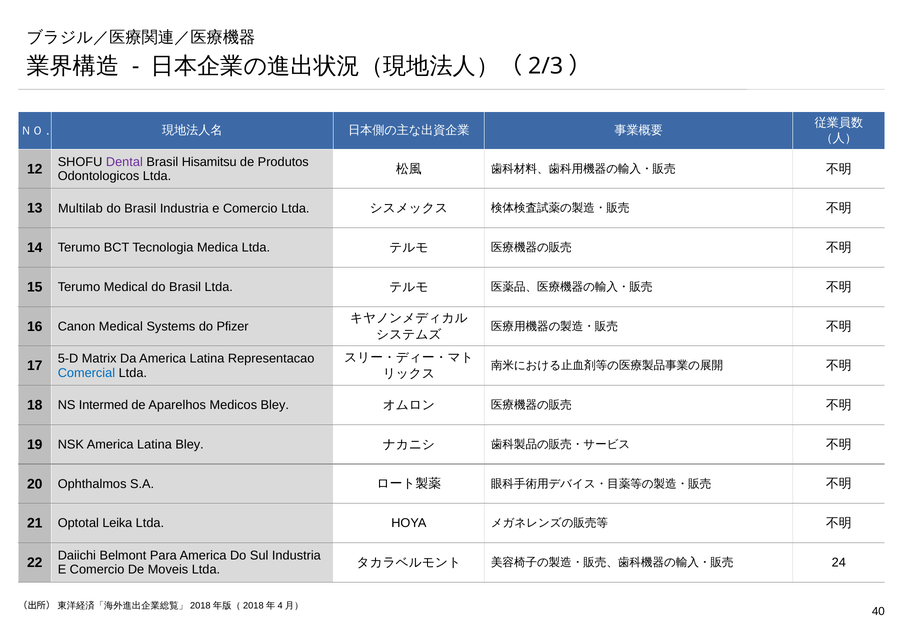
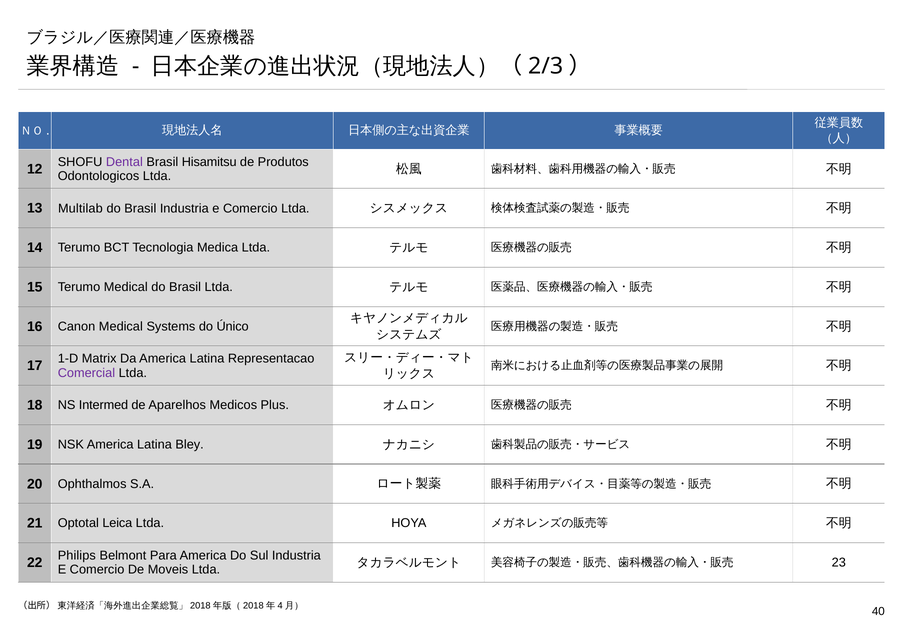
Pfizer: Pfizer -> Único (233, 327)
5-D: 5-D -> 1-D (68, 359)
Comercial colour: blue -> purple (86, 373)
Medicos Bley: Bley -> Plus (275, 405)
Leika: Leika -> Leica (117, 523)
Daiichi: Daiichi -> Philips (77, 556)
24: 24 -> 23 (839, 563)
